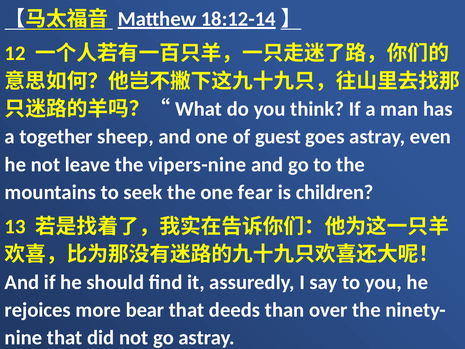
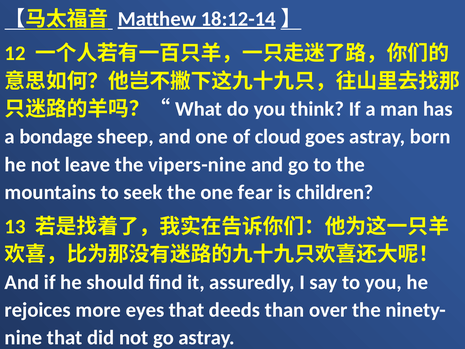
together: together -> bondage (56, 137)
guest: guest -> cloud (278, 137)
even: even -> born (430, 137)
bear: bear -> eyes (145, 310)
